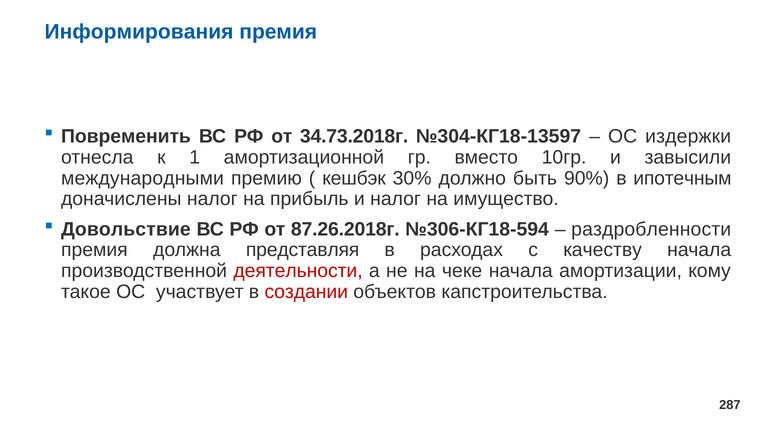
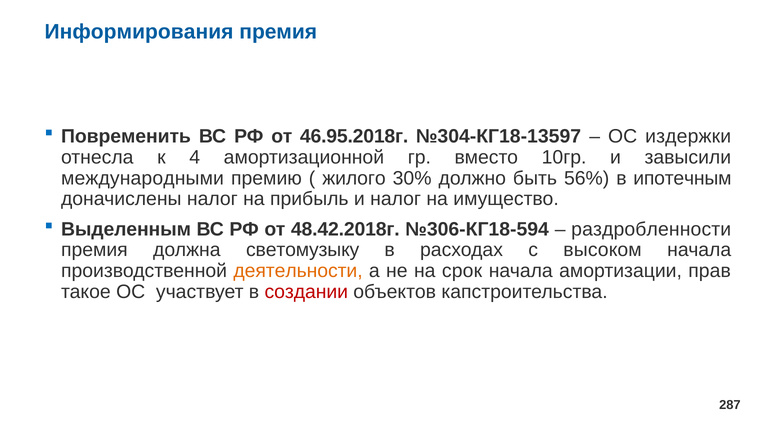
34.73.2018г: 34.73.2018г -> 46.95.2018г (354, 136)
1: 1 -> 4 (195, 157)
кешбэк: кешбэк -> жилого (354, 178)
90%: 90% -> 56% (587, 178)
Довольствие: Довольствие -> Выделенным (126, 229)
87.26.2018г: 87.26.2018г -> 48.42.2018г (345, 229)
представляя: представляя -> светомузыку (303, 250)
качеству: качеству -> высоком (603, 250)
деятельности colour: red -> orange (298, 271)
чеке: чеке -> срок (462, 271)
кому: кому -> прав (710, 271)
